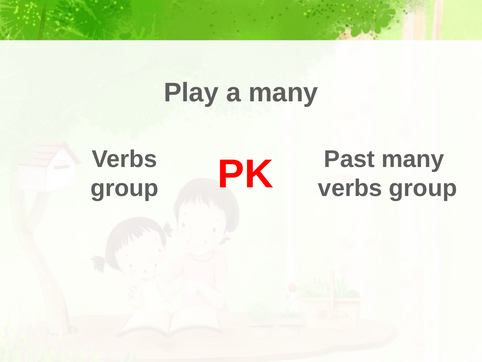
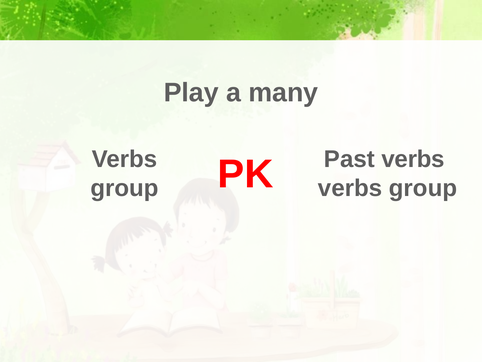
Past many: many -> verbs (413, 159)
